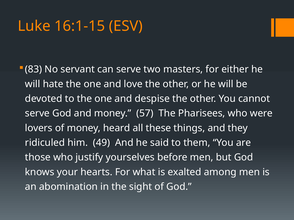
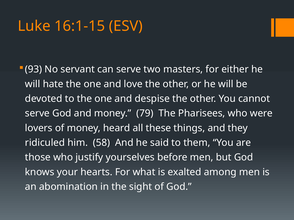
83: 83 -> 93 (34, 70)
57: 57 -> 79 (145, 114)
49: 49 -> 58 (101, 143)
